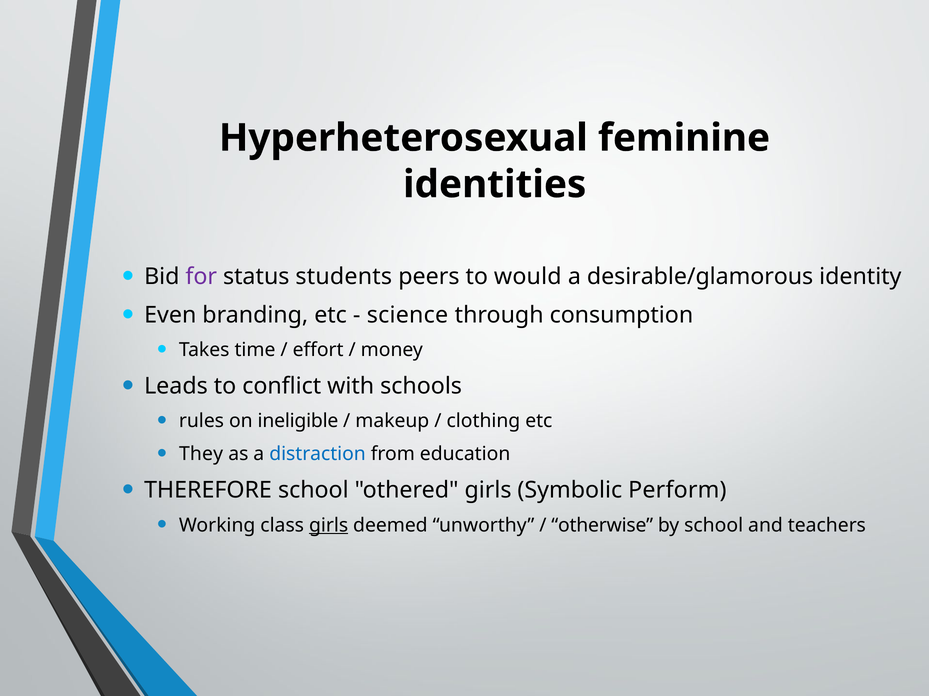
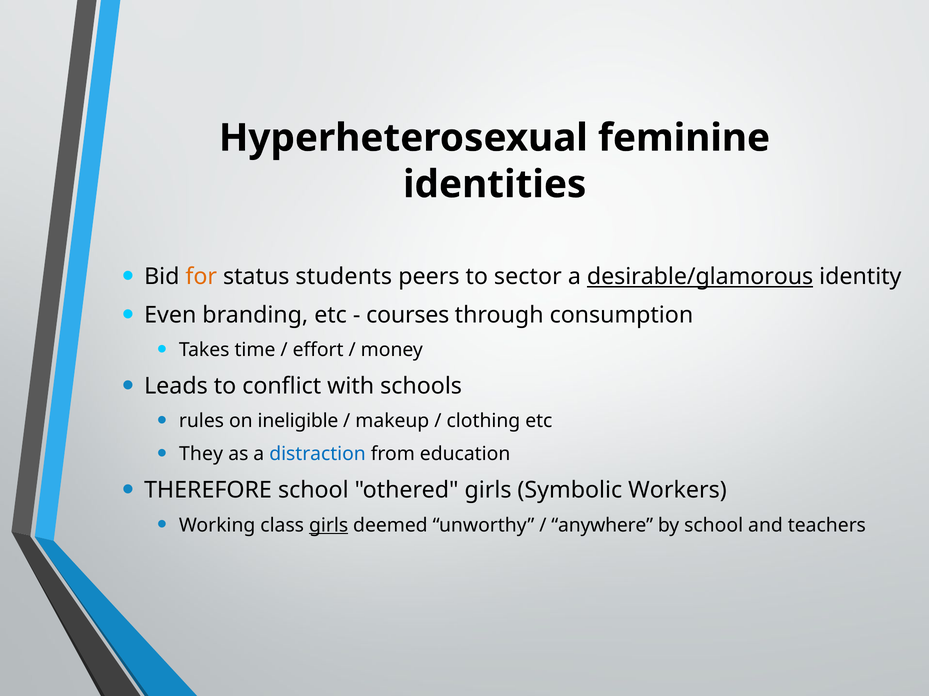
for colour: purple -> orange (201, 277)
would: would -> sector (528, 277)
desirable/glamorous underline: none -> present (700, 277)
science: science -> courses (408, 315)
Perform: Perform -> Workers (677, 491)
otherwise: otherwise -> anywhere (602, 526)
